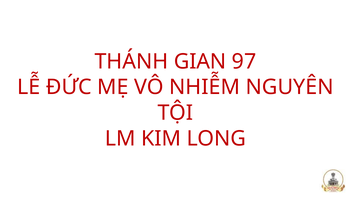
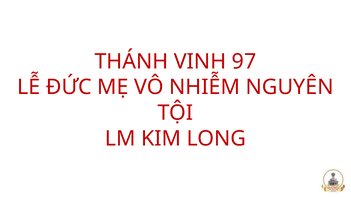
GIAN: GIAN -> VINH (200, 62)
